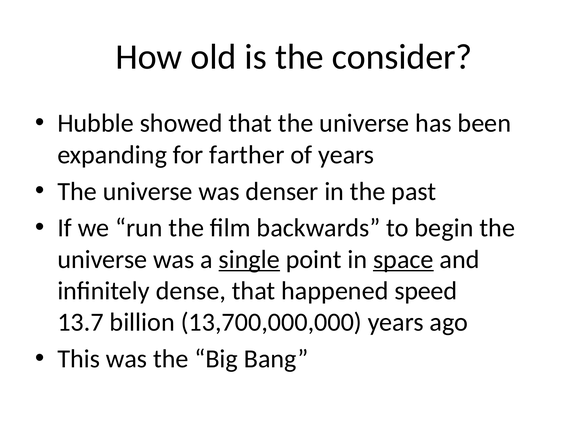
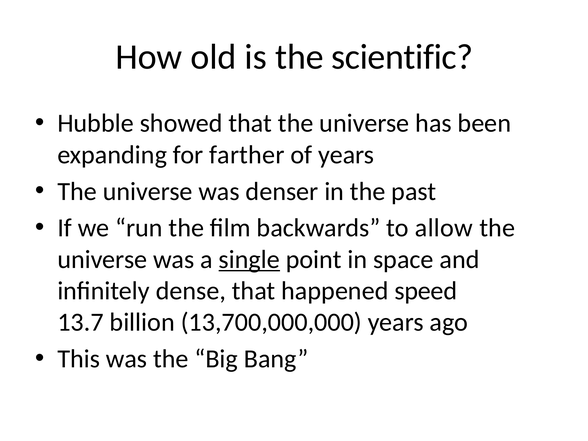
consider: consider -> scientific (402, 57)
begin: begin -> allow (444, 228)
space underline: present -> none (403, 259)
